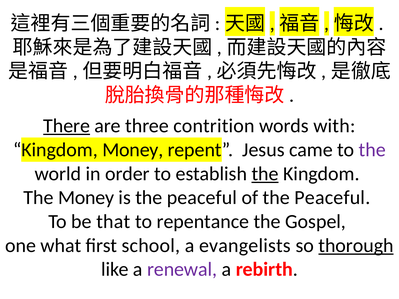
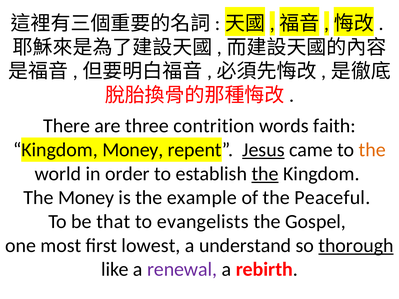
There underline: present -> none (67, 126)
with: with -> faith (334, 126)
Jesus underline: none -> present (263, 150)
the colour: purple -> orange (372, 150)
is the peaceful: peaceful -> example (202, 198)
repentance: repentance -> evangelists (203, 222)
what: what -> most (61, 246)
school: school -> lowest (151, 246)
evangelists: evangelists -> understand (245, 246)
